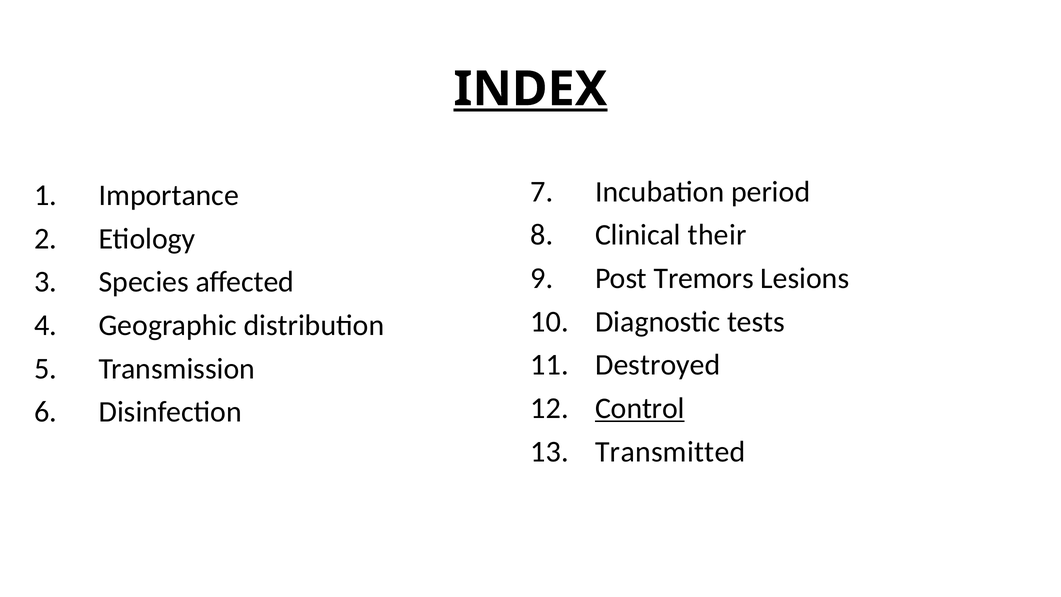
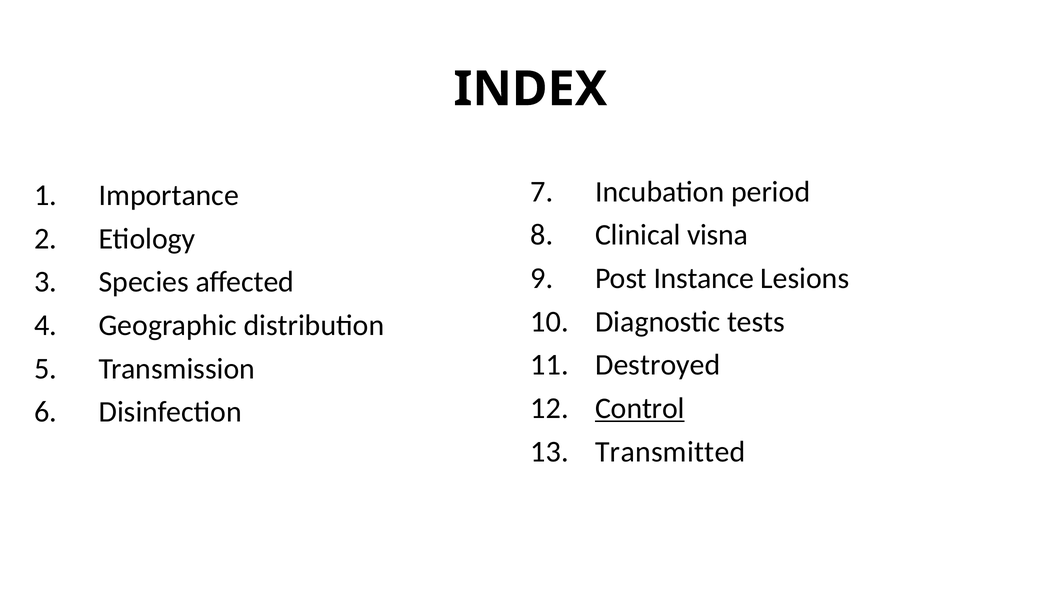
INDEX underline: present -> none (530, 89)
their: their -> visna (717, 235)
Tremors: Tremors -> Instance (704, 278)
